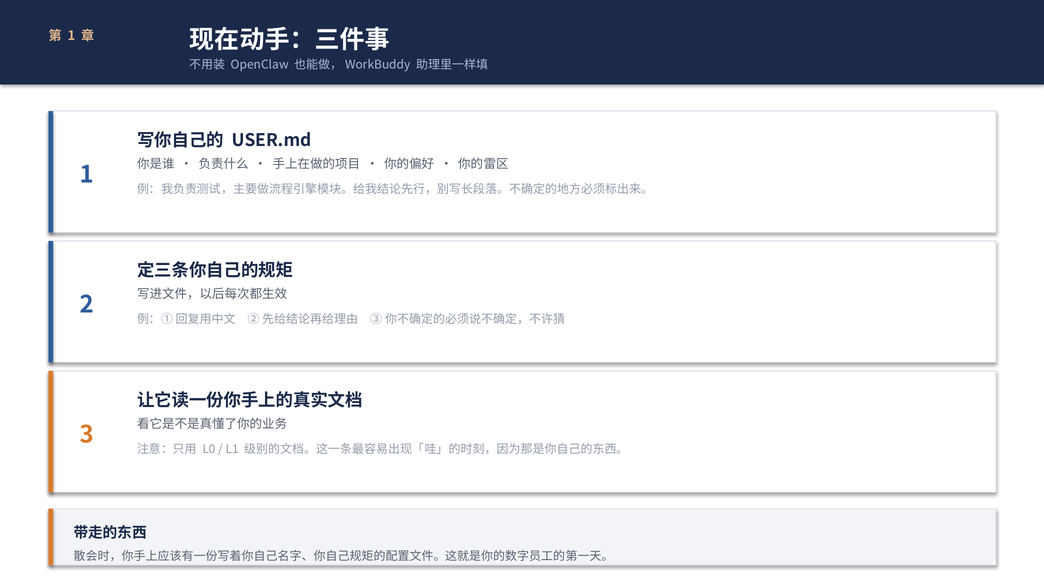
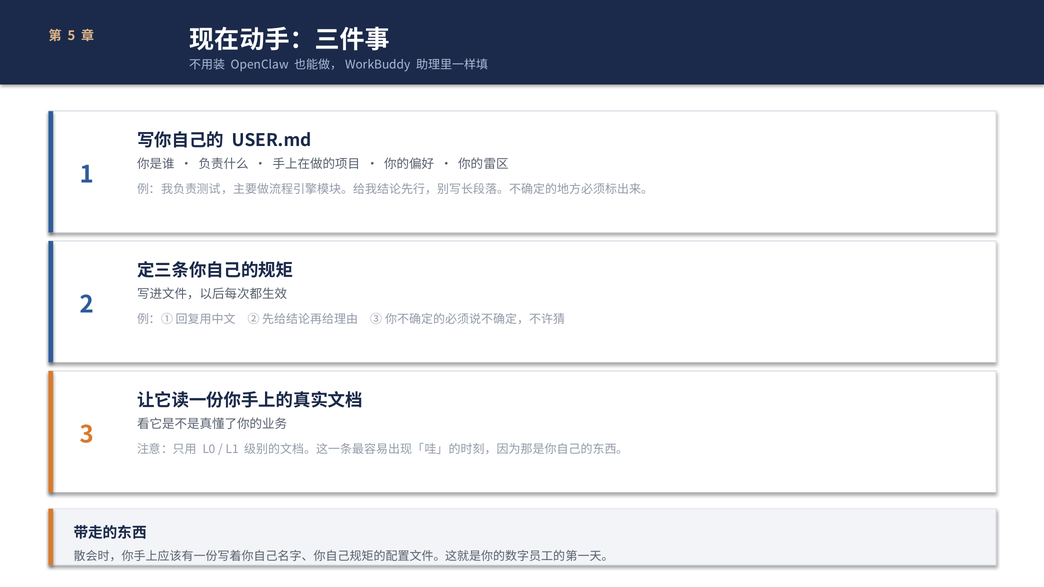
1: 1 -> 5 (71, 36)
